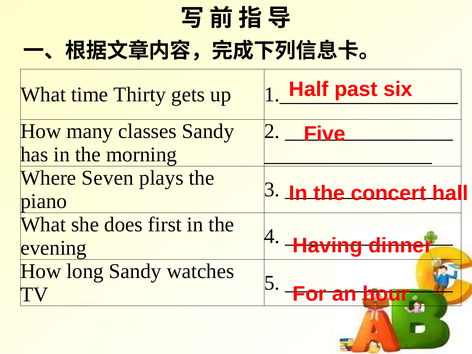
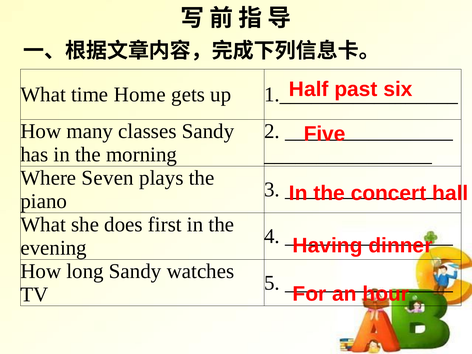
Thirty: Thirty -> Home (140, 94)
